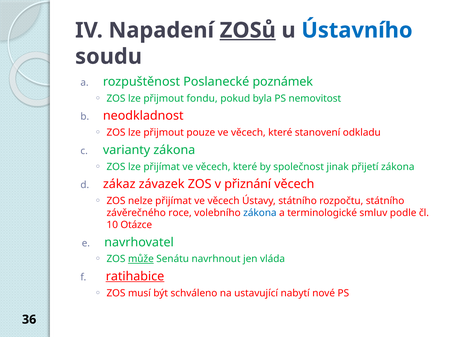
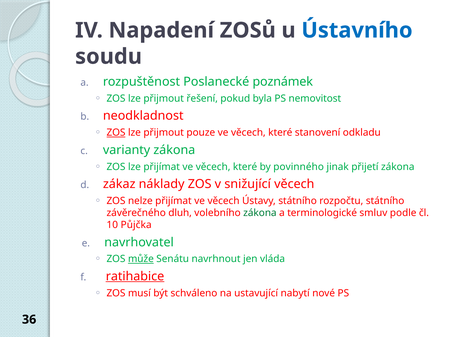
ZOSů underline: present -> none (248, 30)
fondu: fondu -> řešení (202, 99)
ZOS underline: none -> present (116, 133)
společnost: společnost -> povinného (299, 167)
závazek: závazek -> náklady (162, 184)
přiznání: přiznání -> snižující (248, 184)
roce: roce -> dluh (180, 213)
zákona colour: blue -> green (260, 213)
Otázce: Otázce -> Půjčka (136, 225)
